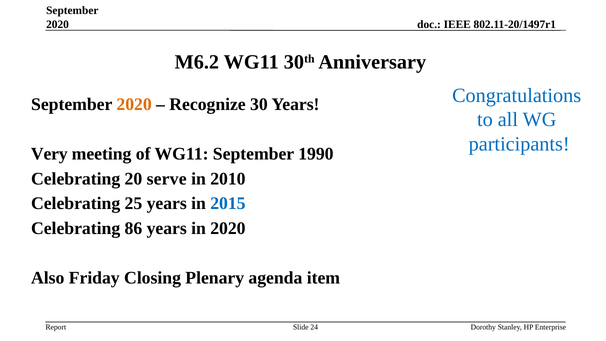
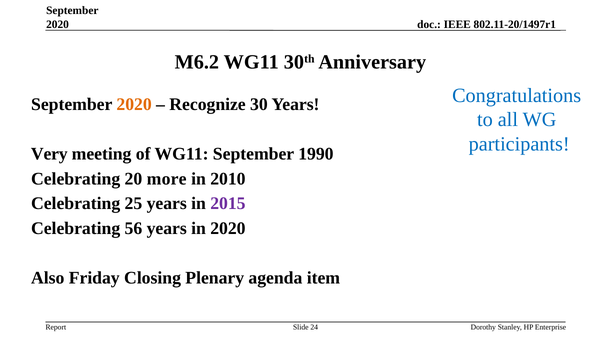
serve: serve -> more (167, 179)
2015 colour: blue -> purple (228, 203)
86: 86 -> 56 (133, 228)
